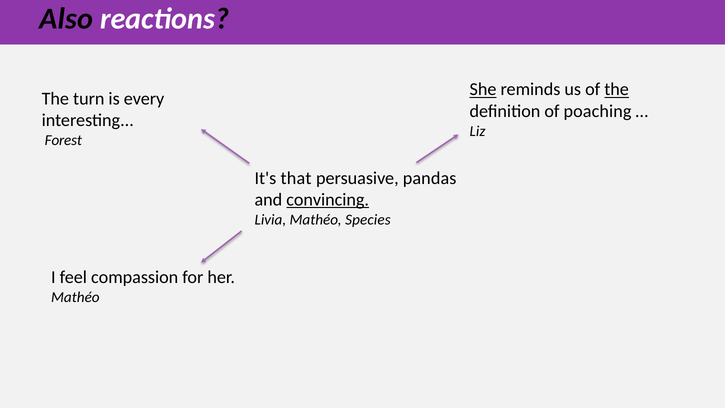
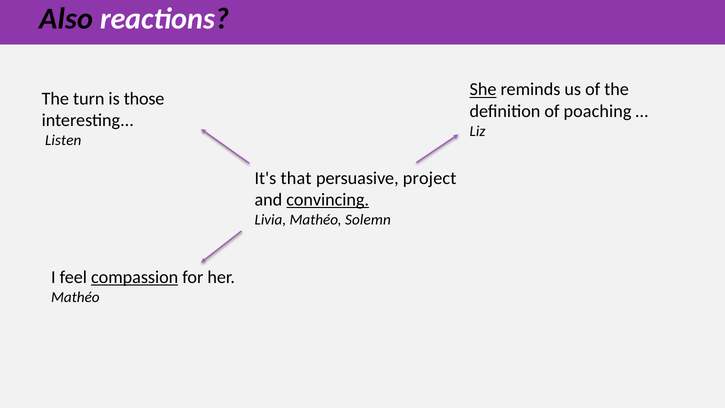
the underline: present -> none (617, 89)
every: every -> those (144, 98)
Forest: Forest -> Listen (63, 140)
pandas: pandas -> project (430, 178)
Species: Species -> Solemn (368, 220)
compassion underline: none -> present (135, 277)
